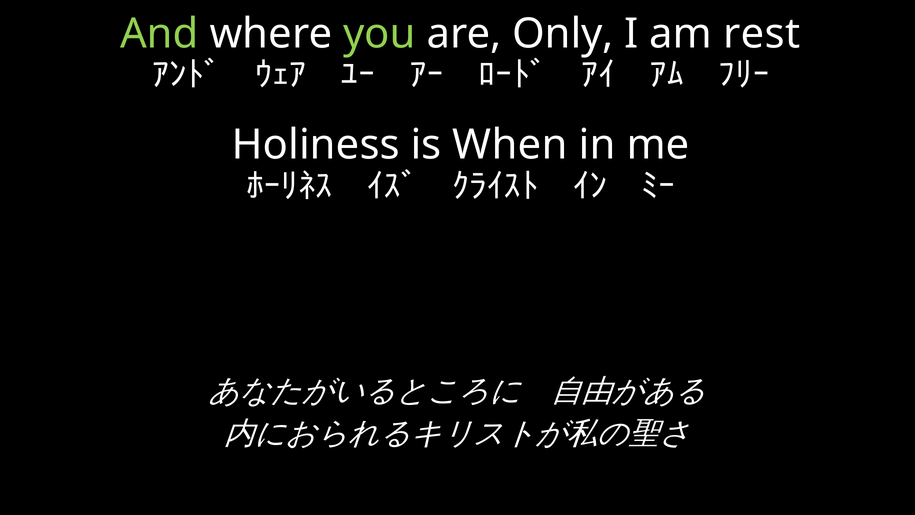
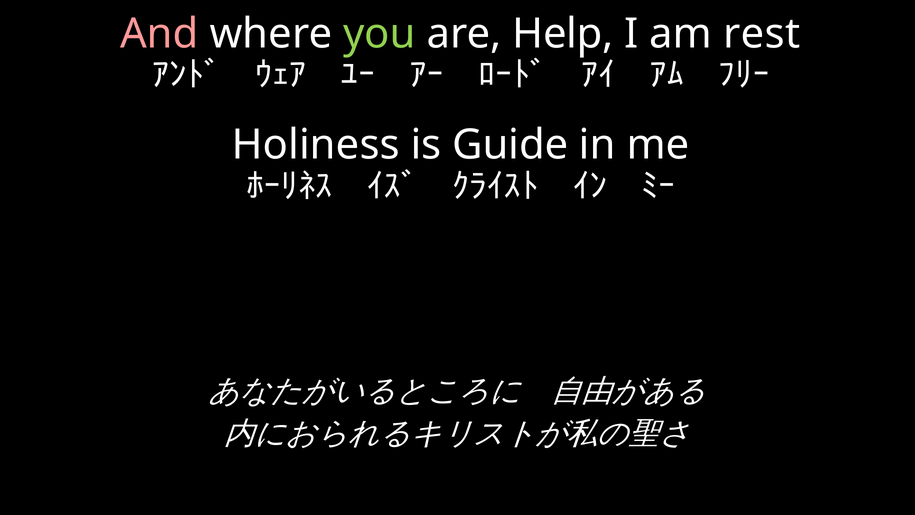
And colour: light green -> pink (159, 34)
Only: Only -> Help (563, 34)
When: When -> Guide (510, 145)
